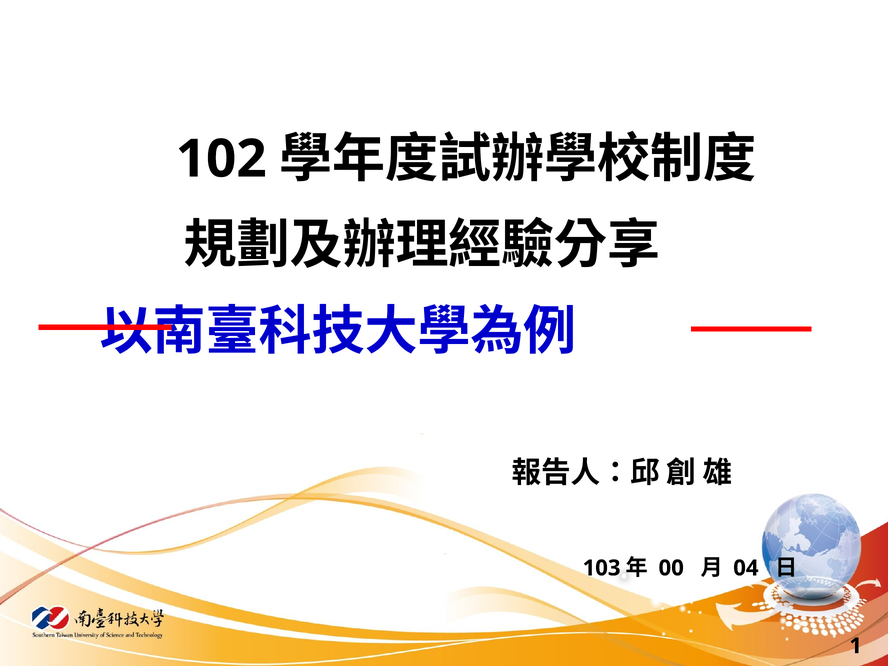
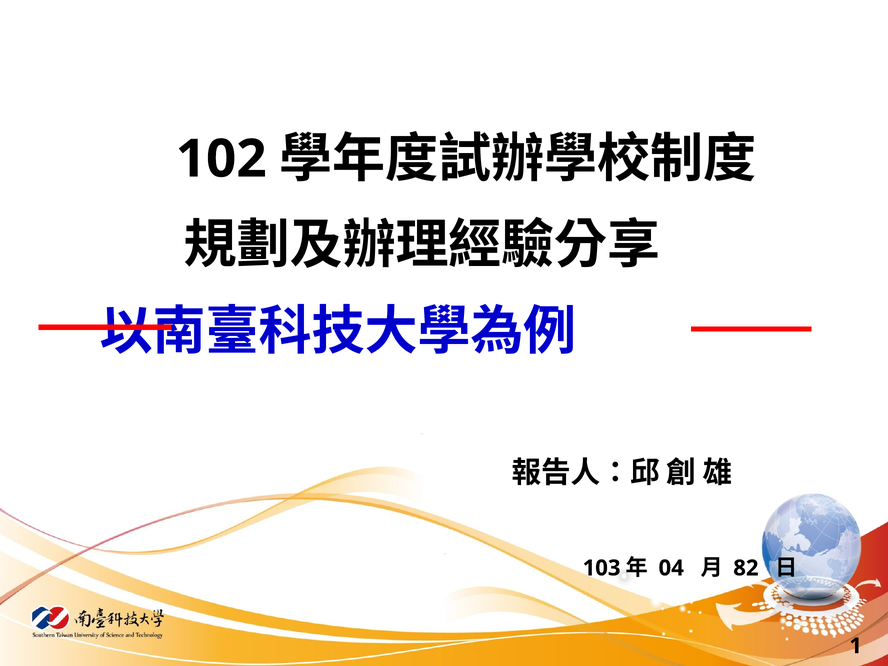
00: 00 -> 04 (671, 568)
04: 04 -> 82 (746, 568)
